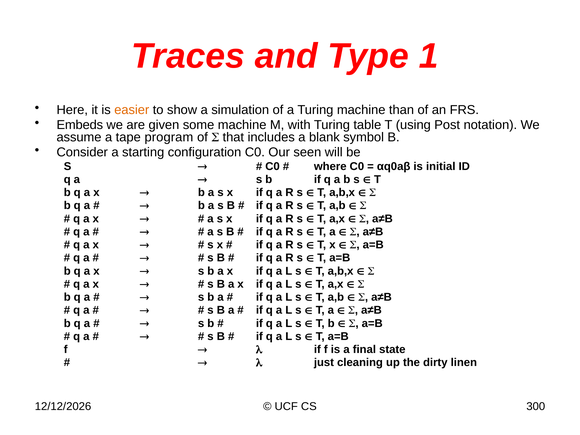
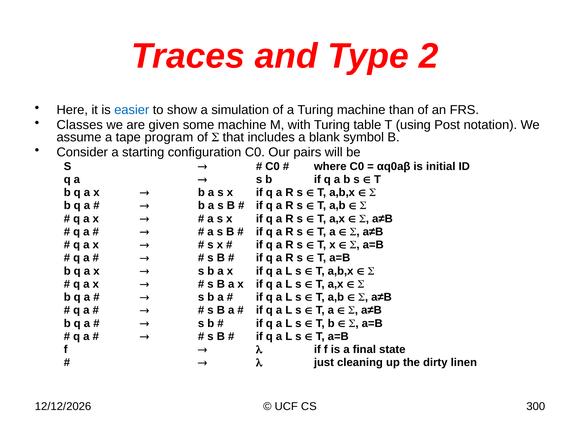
1: 1 -> 2 (429, 56)
easier colour: orange -> blue (132, 110)
Embeds: Embeds -> Classes (80, 125)
seen: seen -> pairs (307, 152)
